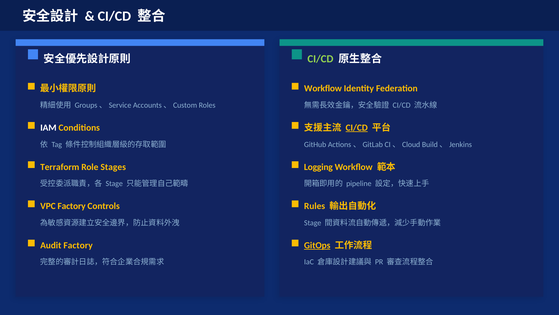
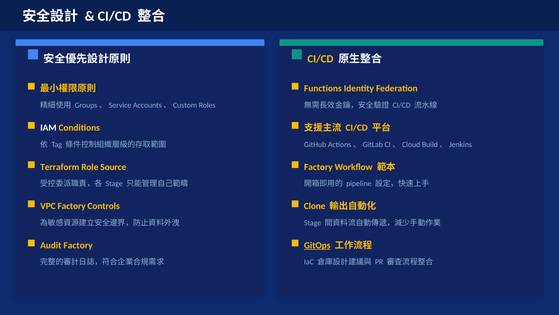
CI/CD colour: light green -> yellow (320, 59)
Workflow: Workflow -> Functions (323, 88)
CI/CD underline: present -> none (357, 128)
Stages: Stages -> Source (113, 167)
Logging: Logging -> Factory (318, 167)
Rules: Rules -> Clone (315, 206)
